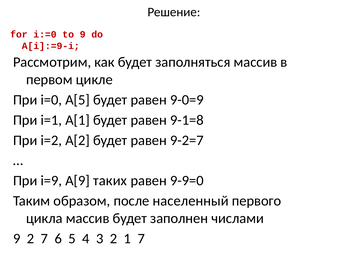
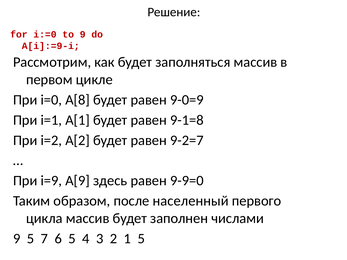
A[5: A[5 -> A[8 (78, 100)
таких: таких -> здесь (110, 181)
9 2: 2 -> 5 (30, 239)
1 7: 7 -> 5 (141, 239)
